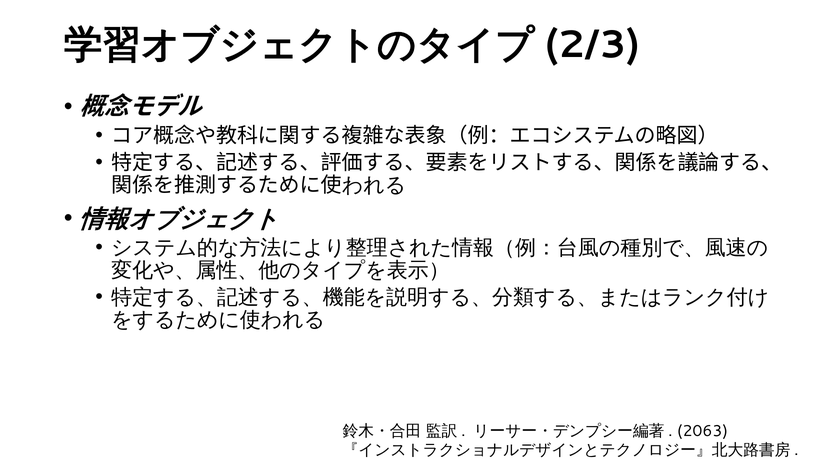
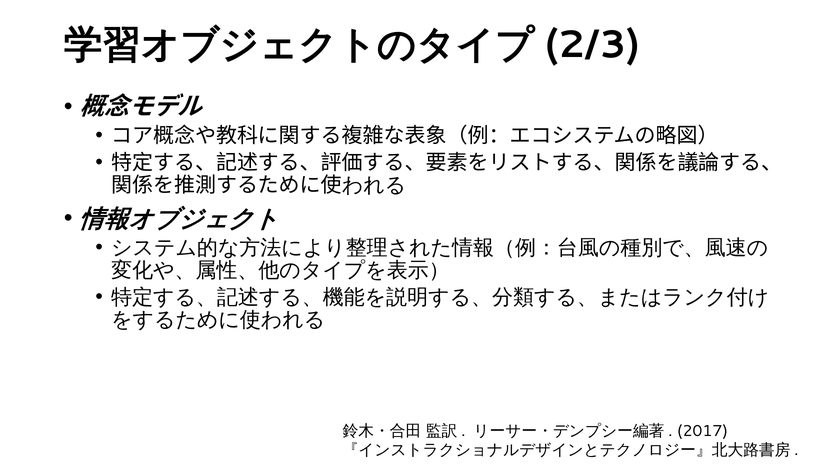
2063: 2063 -> 2017 (702, 431)
